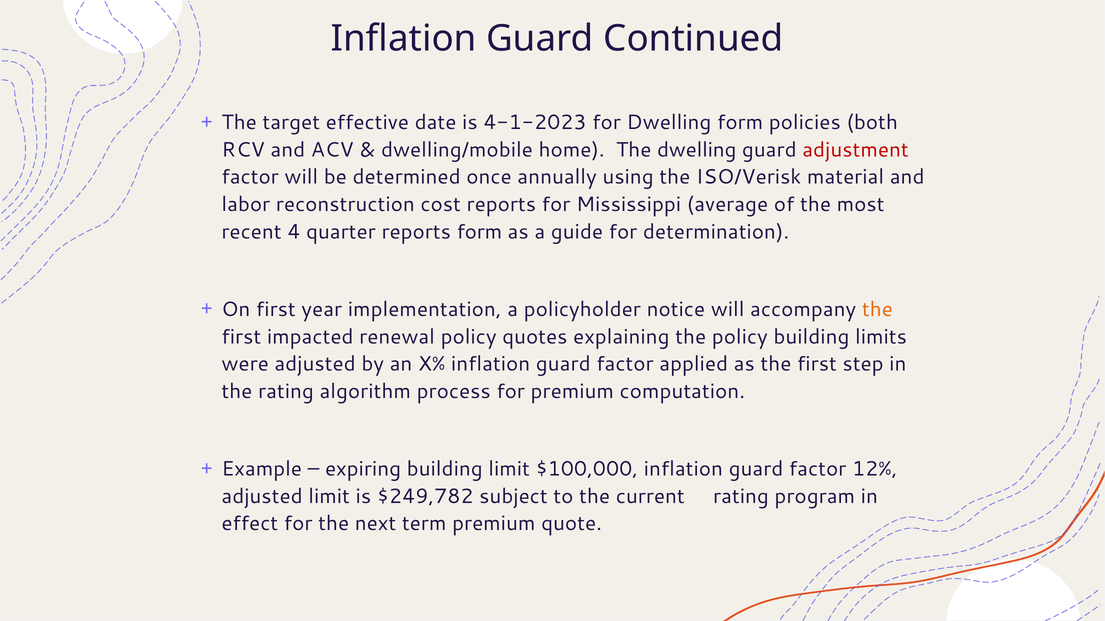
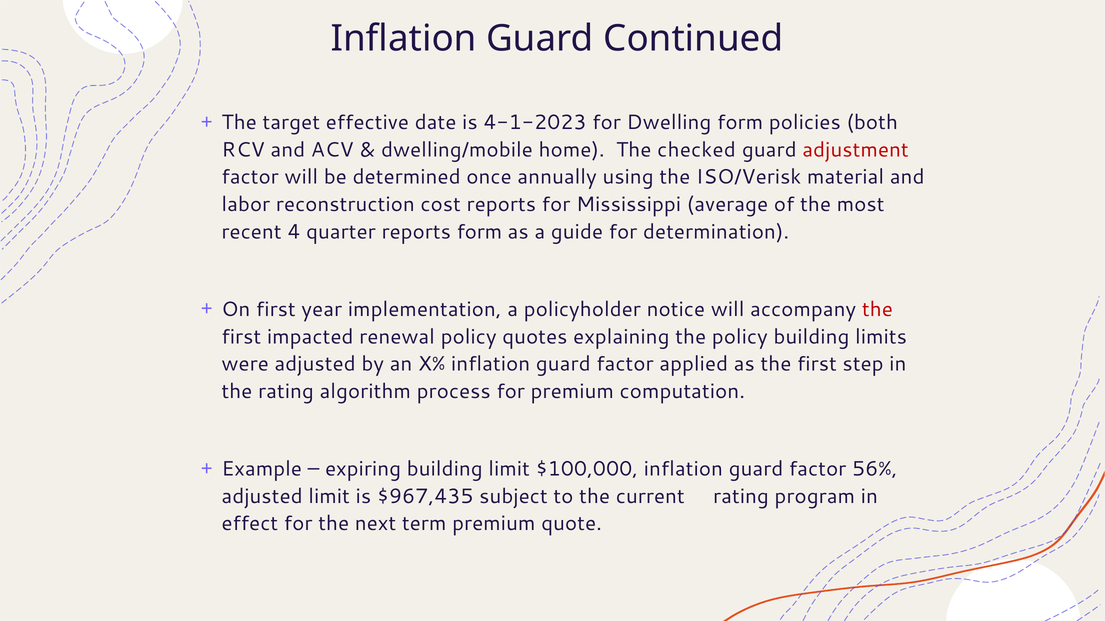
The dwelling: dwelling -> checked (697, 150)
the colour: orange -> red (877, 310)
12%: 12% -> 56% (875, 469)
$249,782: $249,782 -> $967,435 (425, 497)
